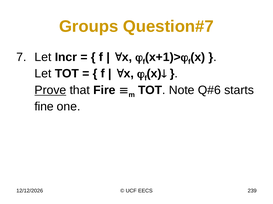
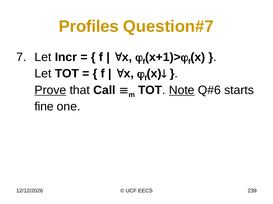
Groups: Groups -> Profiles (89, 26)
Fire: Fire -> Call (104, 90)
Note underline: none -> present (182, 90)
